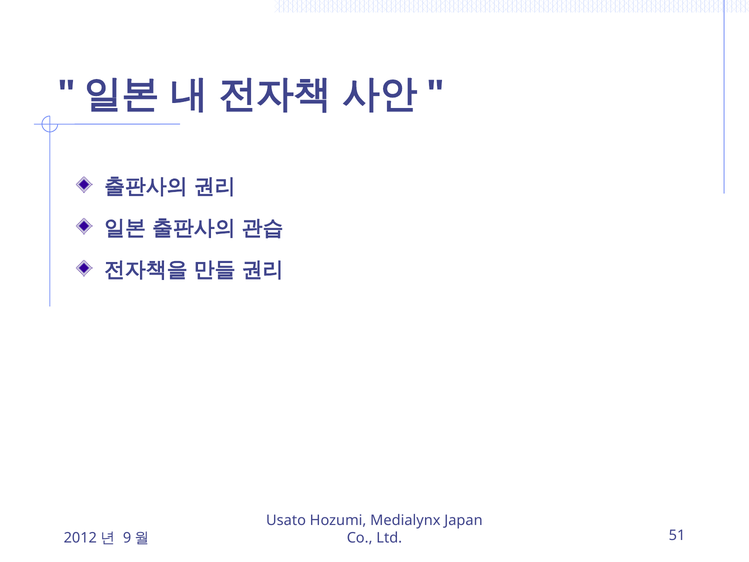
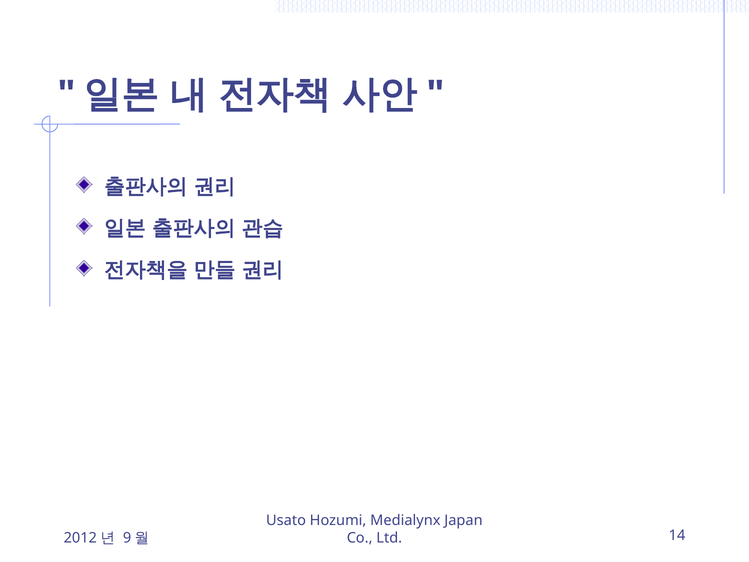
51: 51 -> 14 (677, 535)
